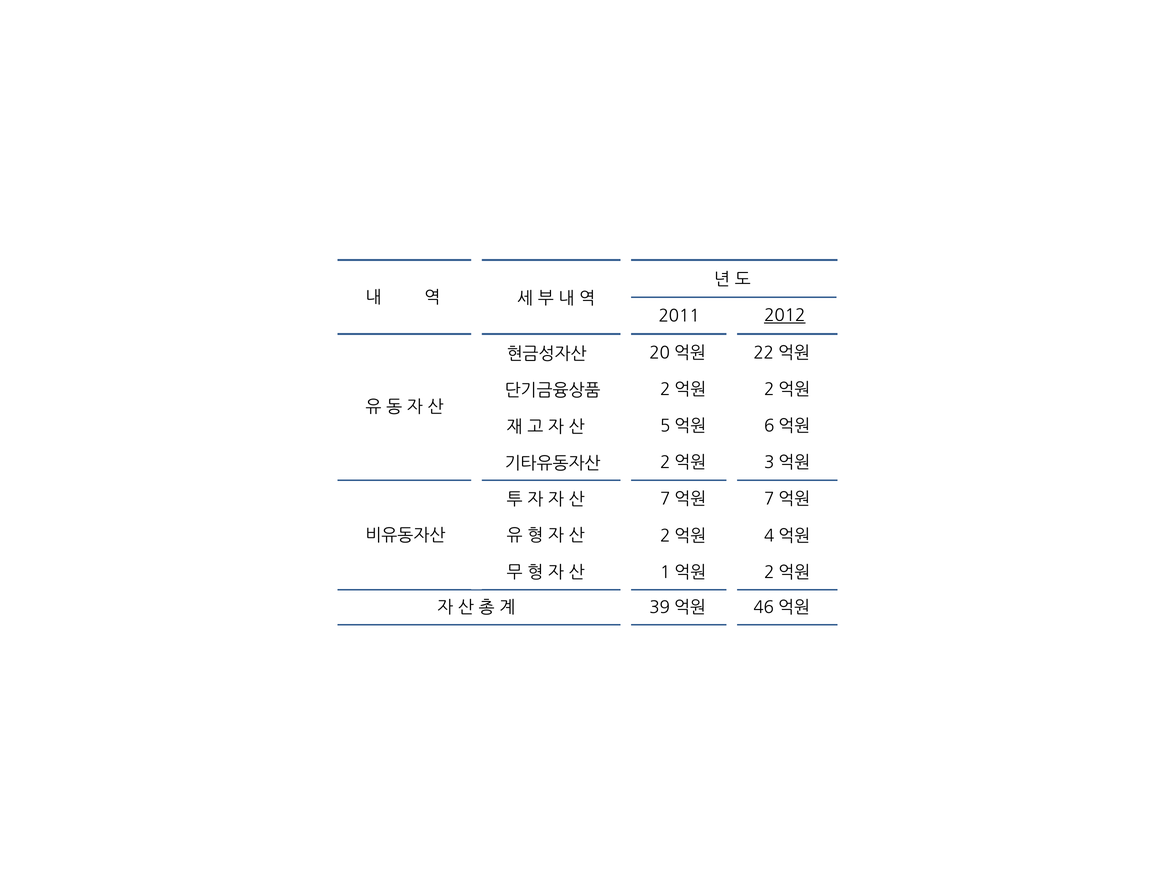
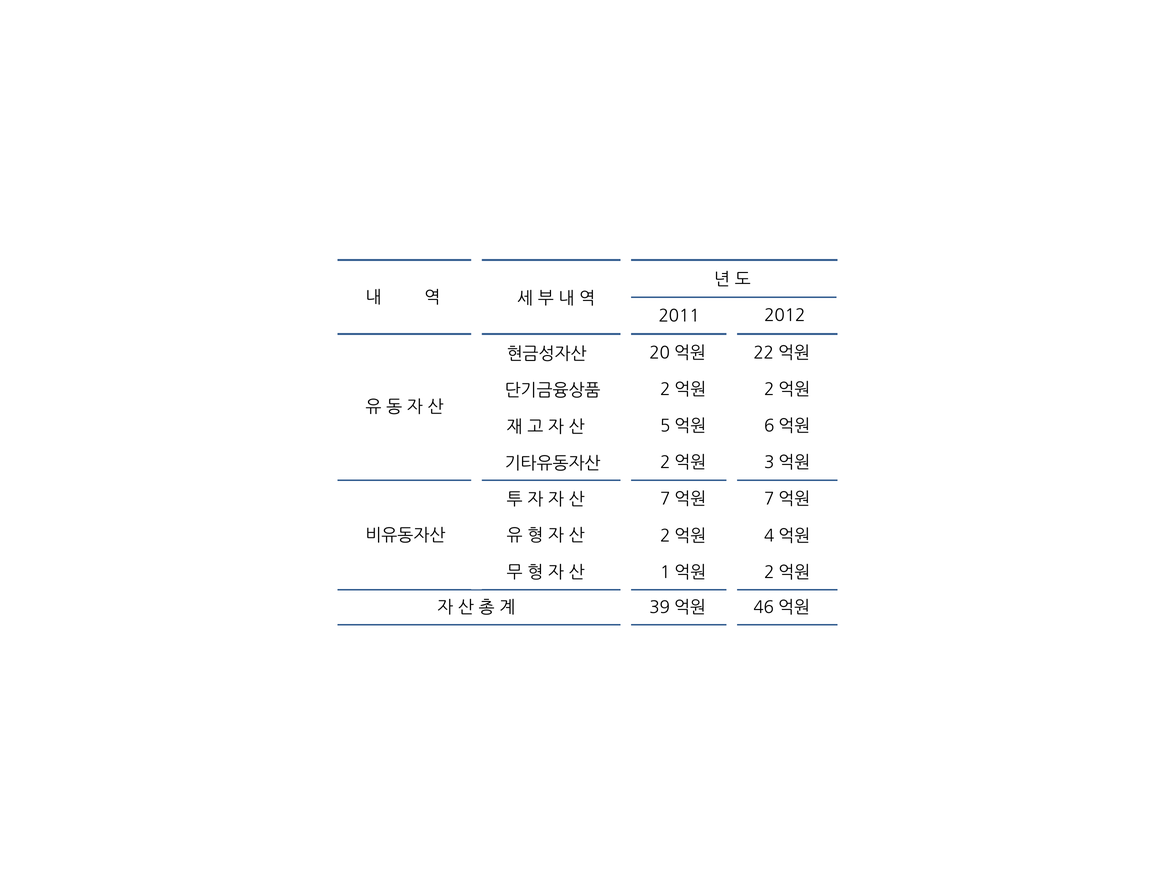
2012 underline: present -> none (785, 316)
